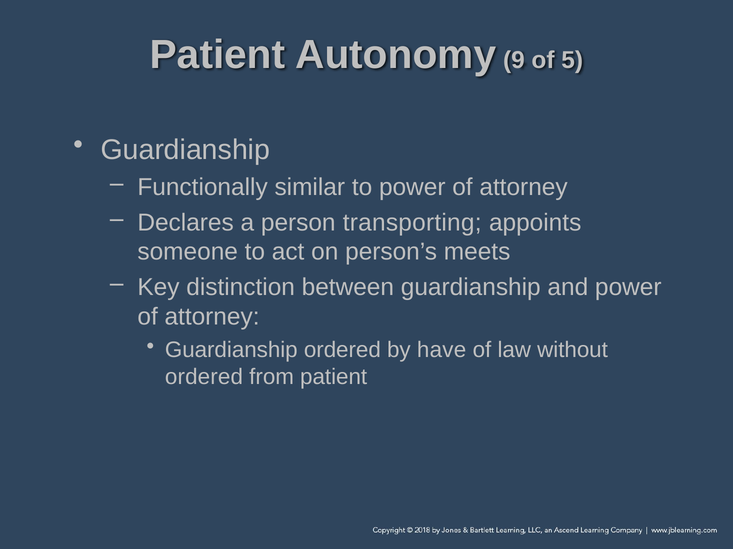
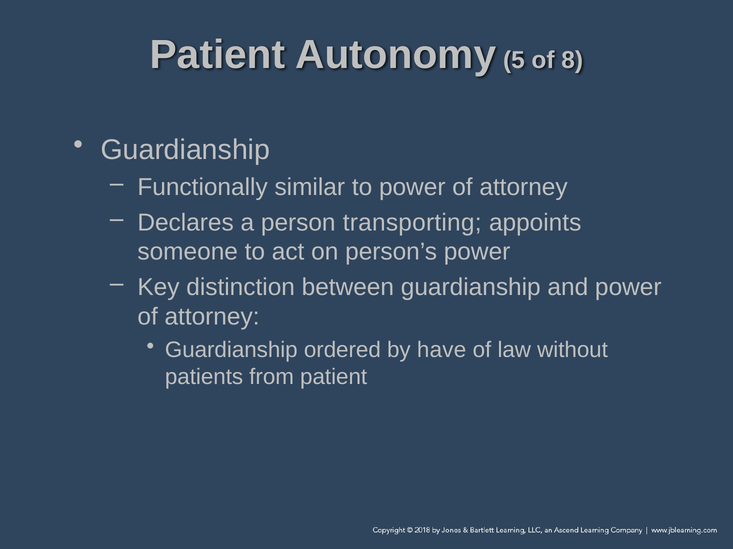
9: 9 -> 5 (514, 60)
5: 5 -> 8 (572, 60)
person’s meets: meets -> power (477, 252)
ordered: ordered -> patients (204, 377)
